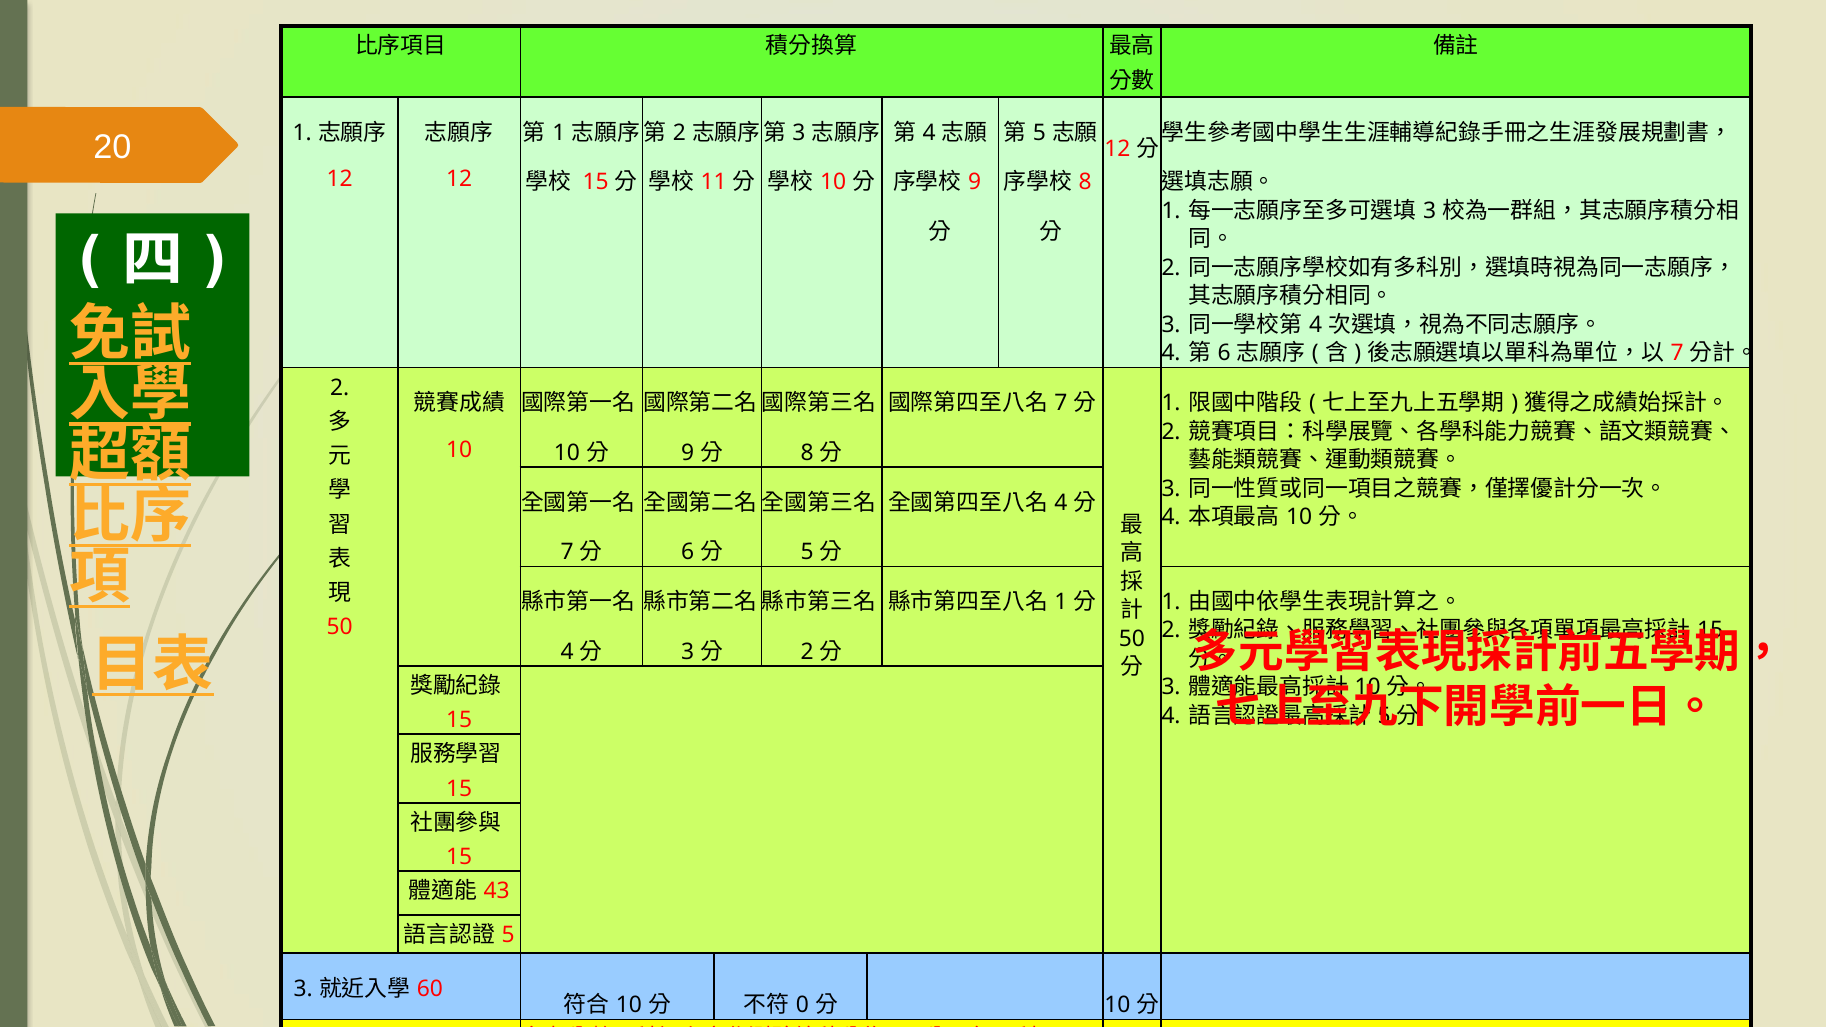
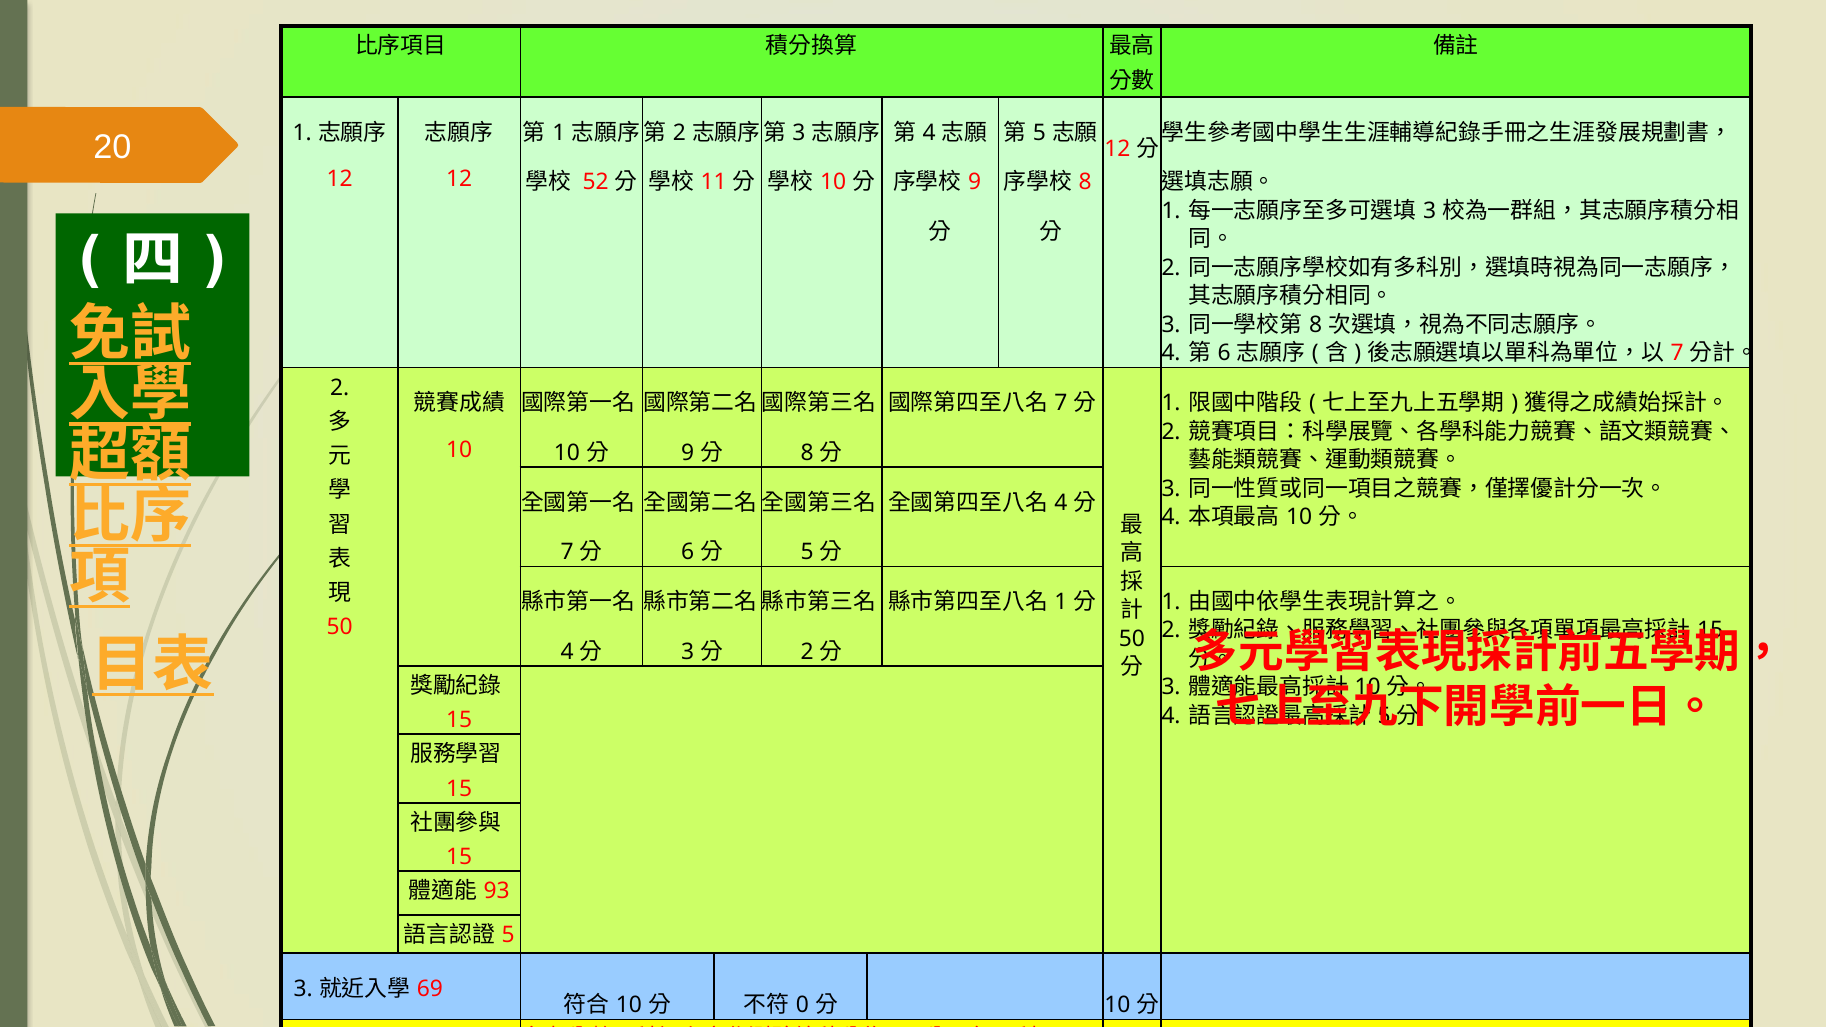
15: 15 -> 52 (596, 182)
4: 4 -> 8 (1316, 325)
43: 43 -> 93 (497, 891)
60: 60 -> 69 (430, 989)
